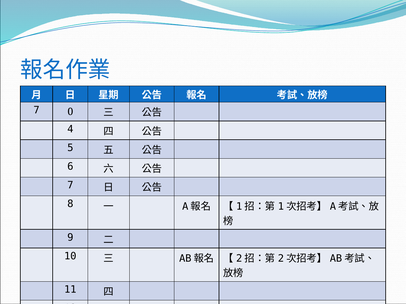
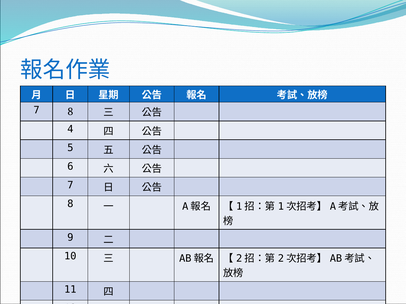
7 0: 0 -> 8 (70, 112)
